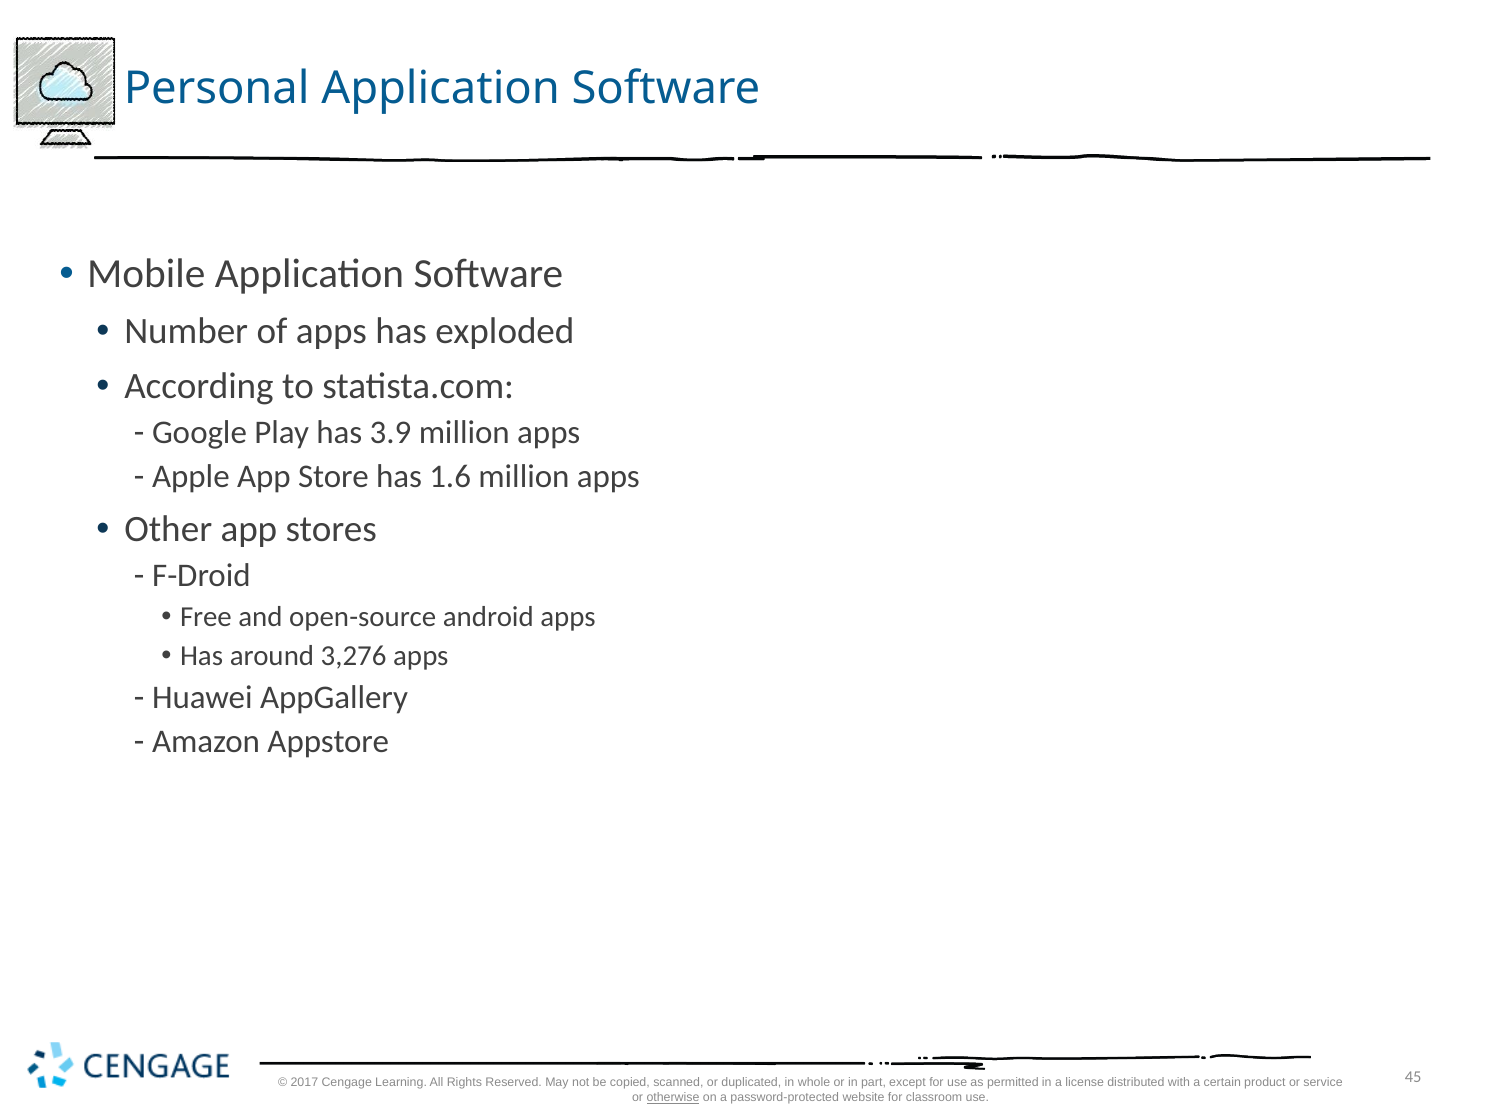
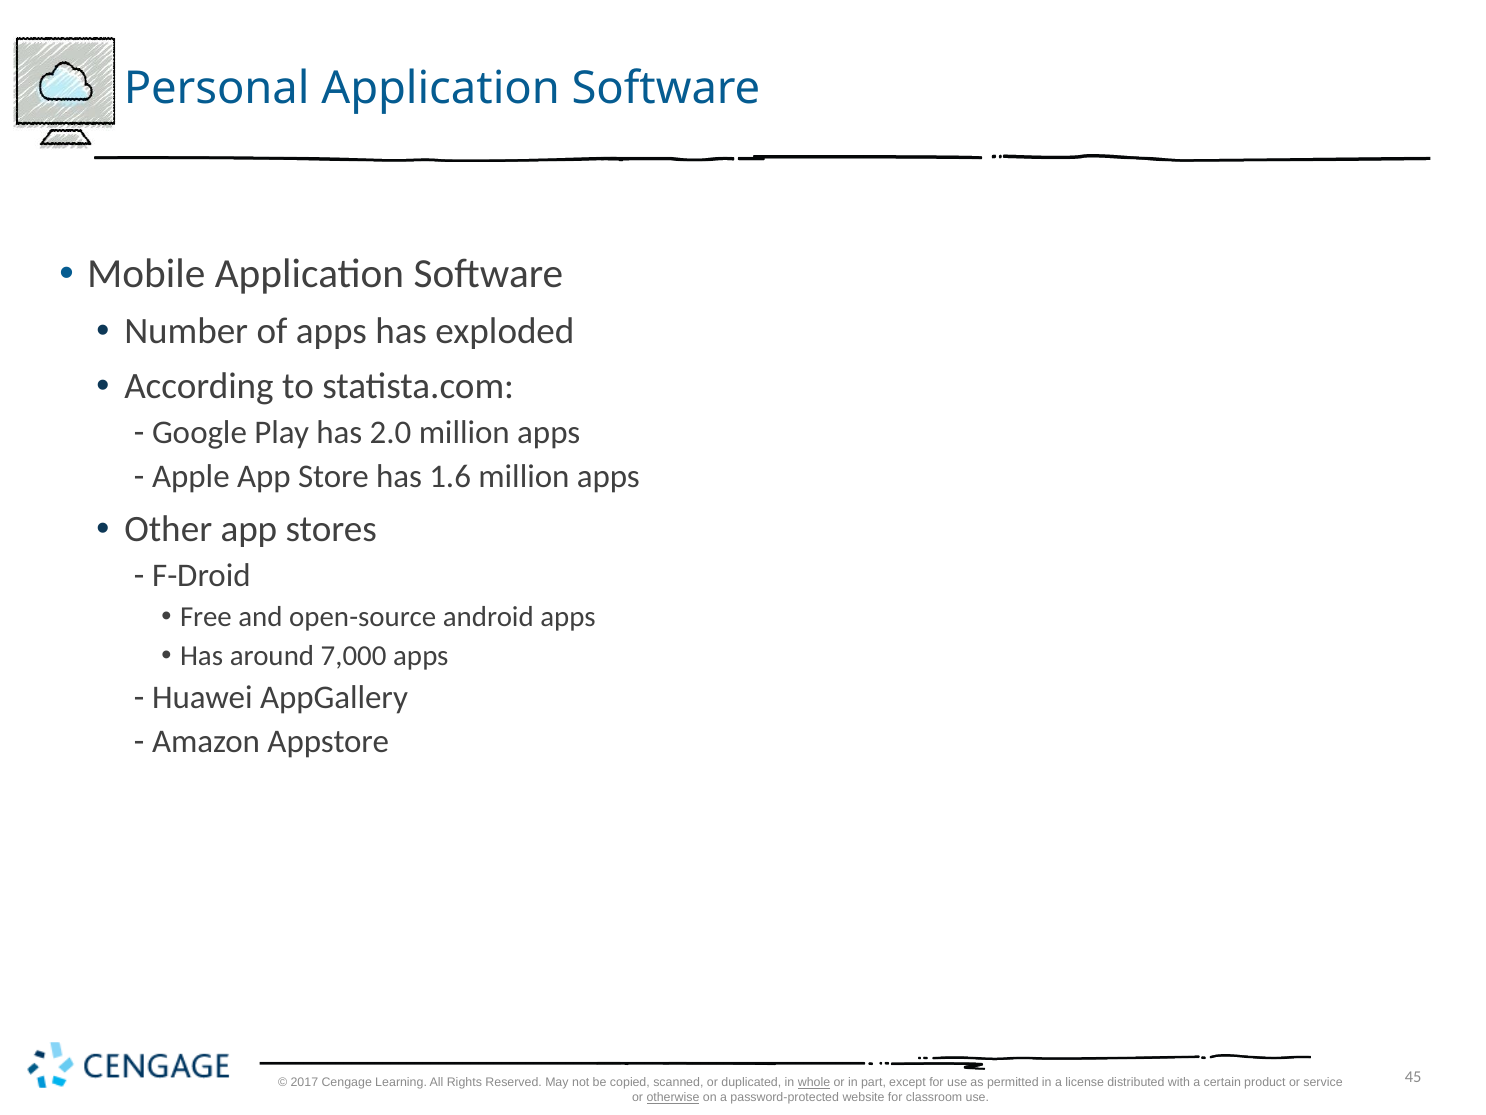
3.9: 3.9 -> 2.0 (390, 433)
3,276: 3,276 -> 7,000 (354, 655)
whole underline: none -> present (814, 1082)
